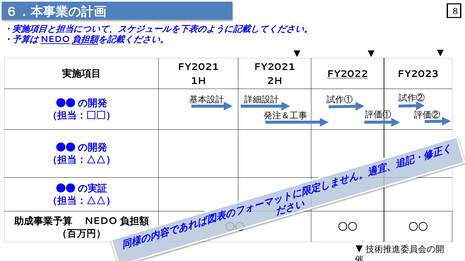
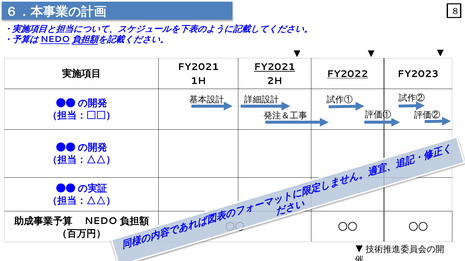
FY2021 underline: none -> present (275, 67)
